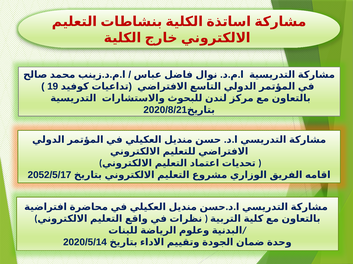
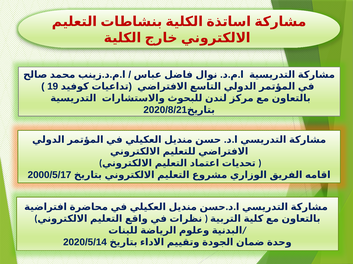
2052/5/17: 2052/5/17 -> 2000/5/17 (50, 175)
